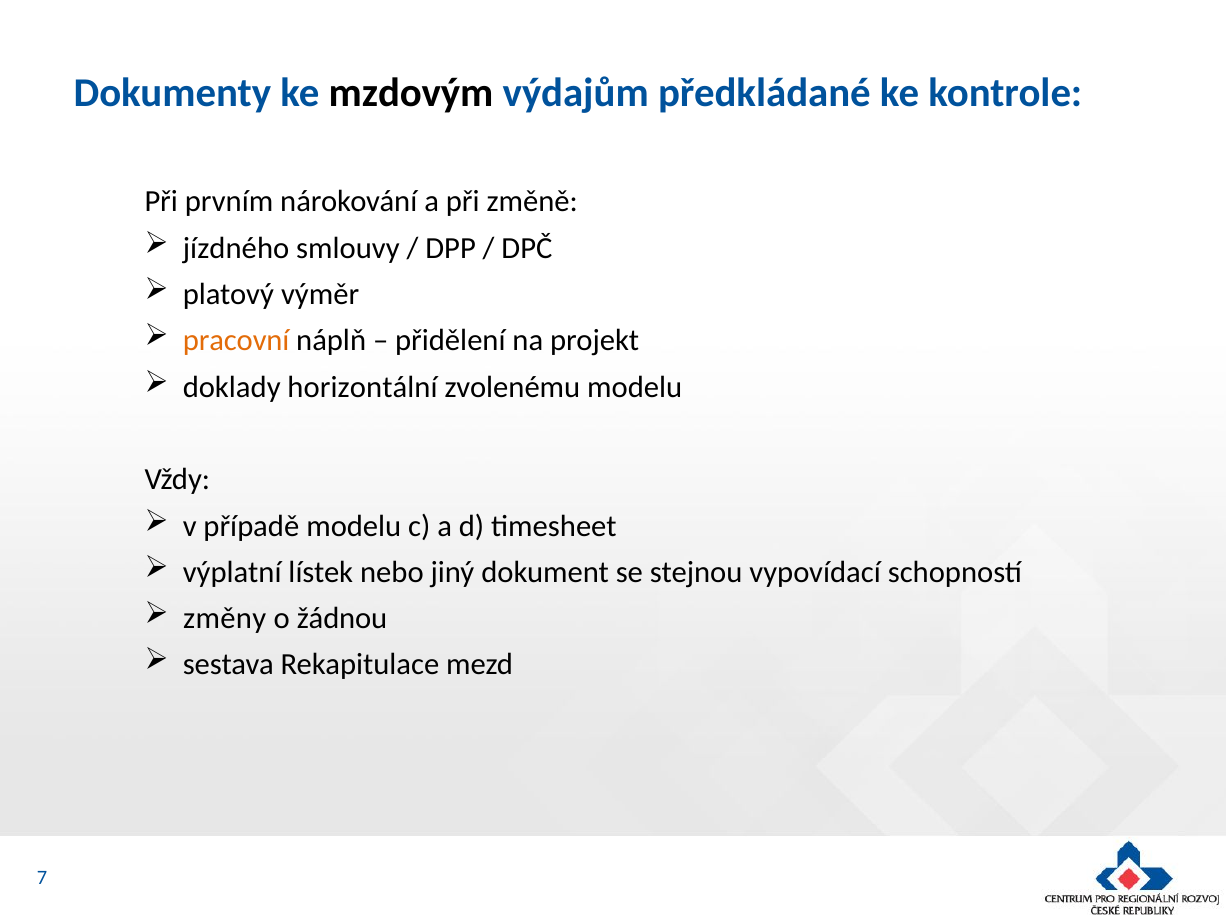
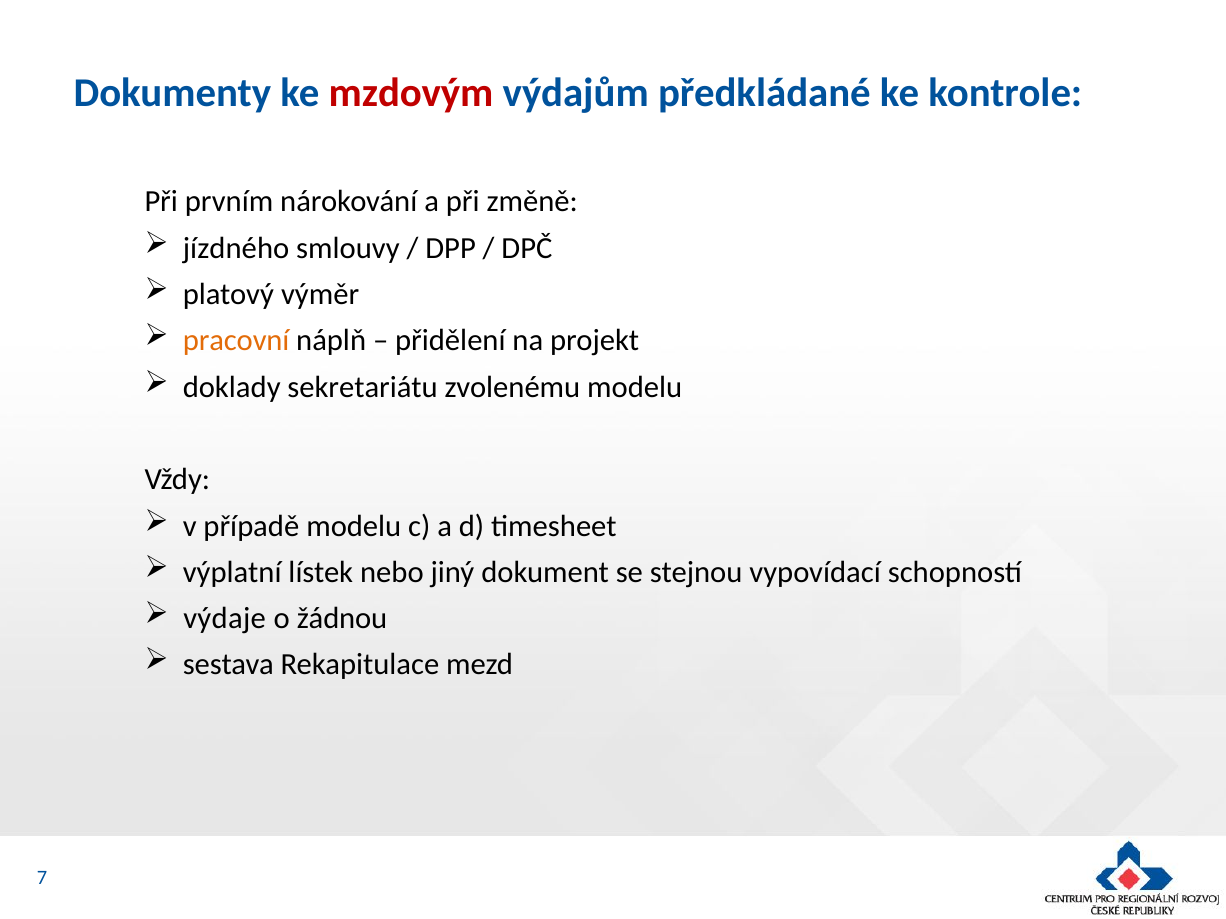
mzdovým colour: black -> red (411, 93)
horizontální: horizontální -> sekretariátu (363, 387)
změny: změny -> výdaje (225, 619)
